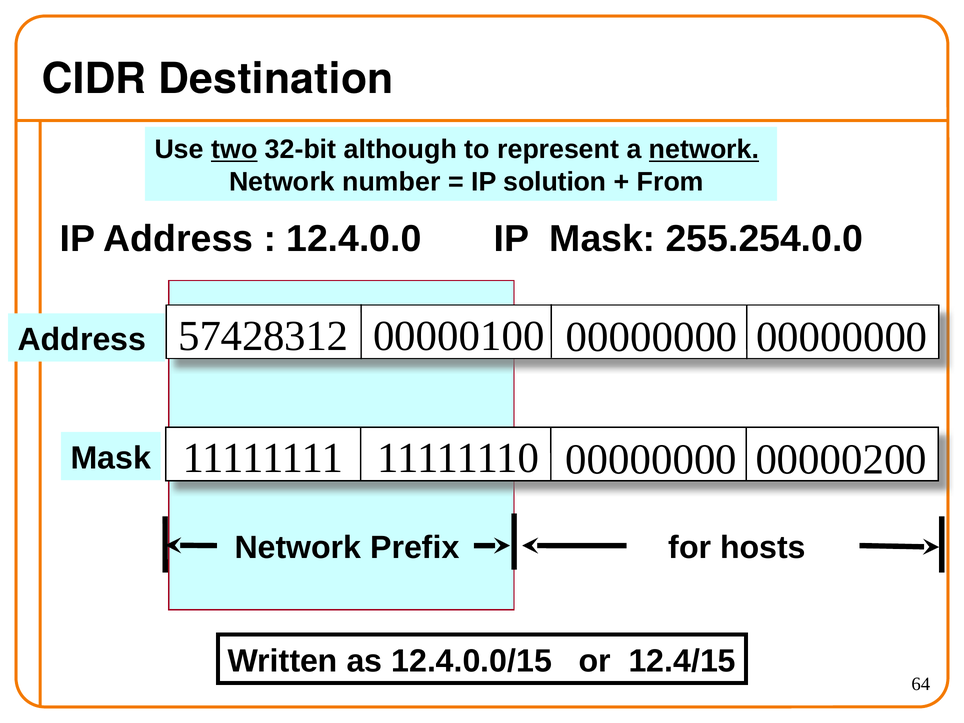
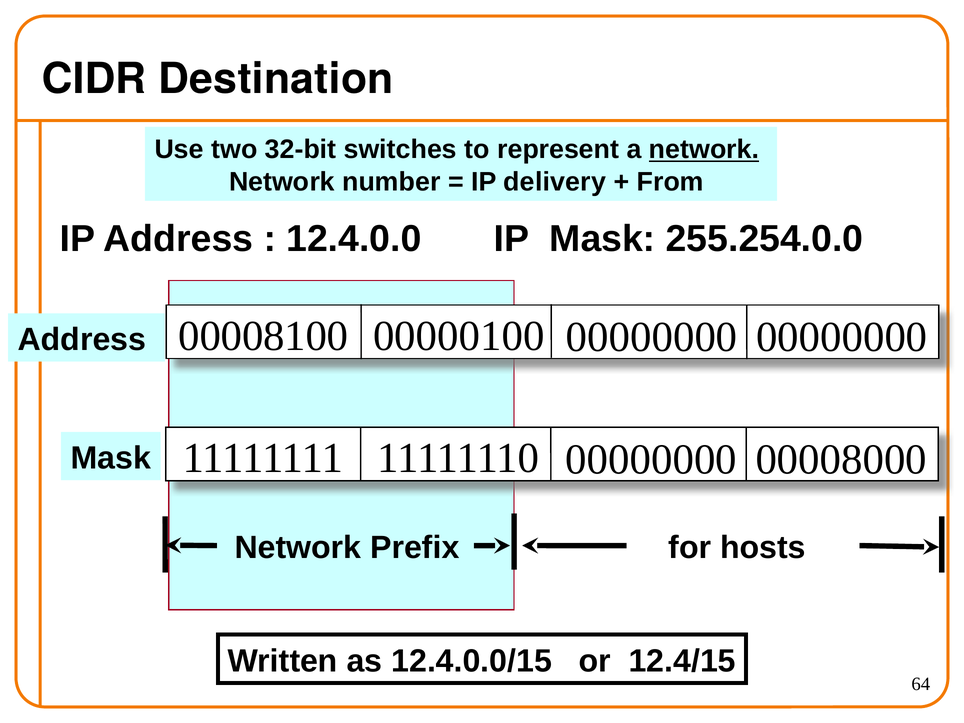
two underline: present -> none (234, 150)
although: although -> switches (400, 150)
solution: solution -> delivery (555, 182)
57428312: 57428312 -> 00008100 (263, 336)
00000200: 00000200 -> 00008000 (841, 460)
